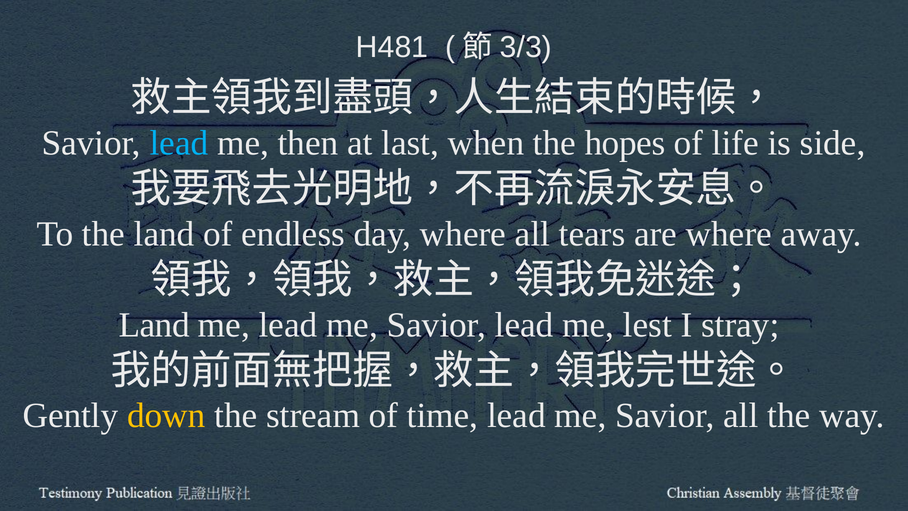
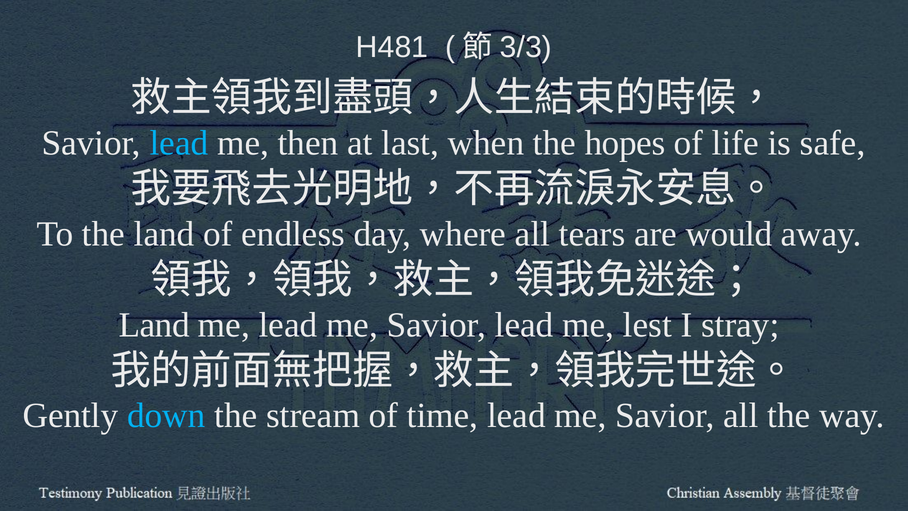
side: side -> safe (833, 143)
are where: where -> would (729, 234)
down colour: yellow -> light blue (166, 416)
